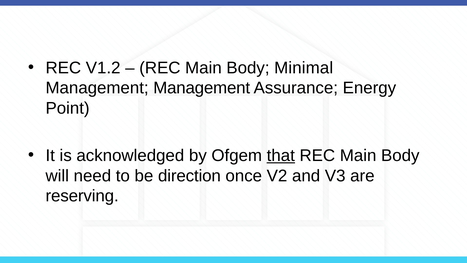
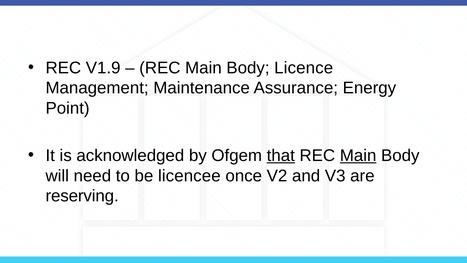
V1.2: V1.2 -> V1.9 (103, 68)
Minimal: Minimal -> Licence (304, 68)
Management Management: Management -> Maintenance (202, 88)
Main underline: none -> present (358, 155)
direction: direction -> licencee (189, 176)
